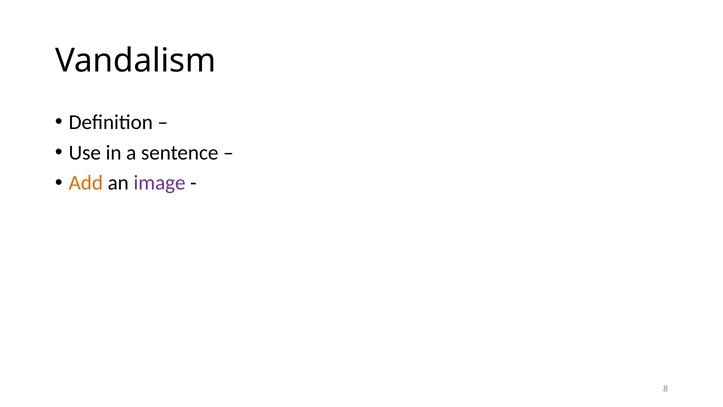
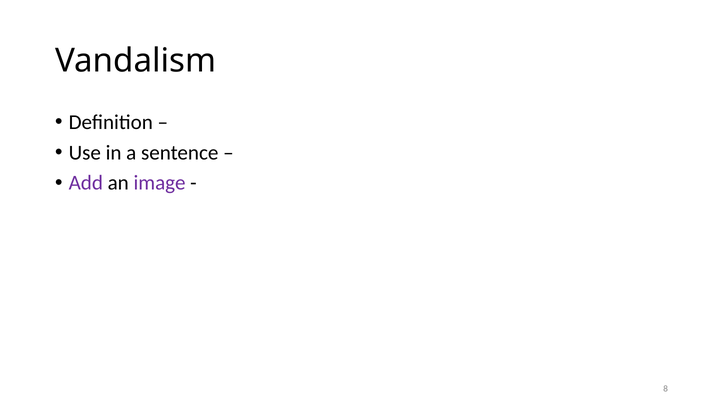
Add colour: orange -> purple (86, 183)
